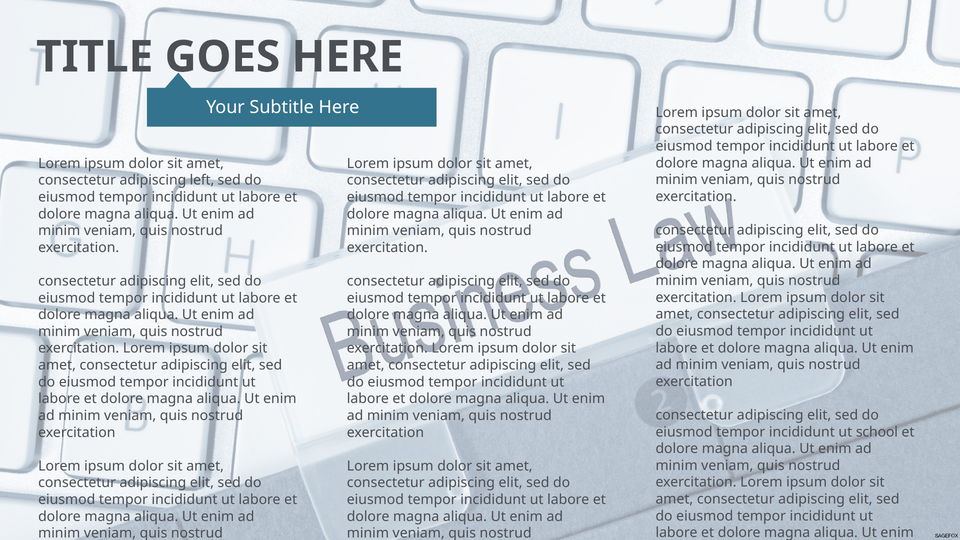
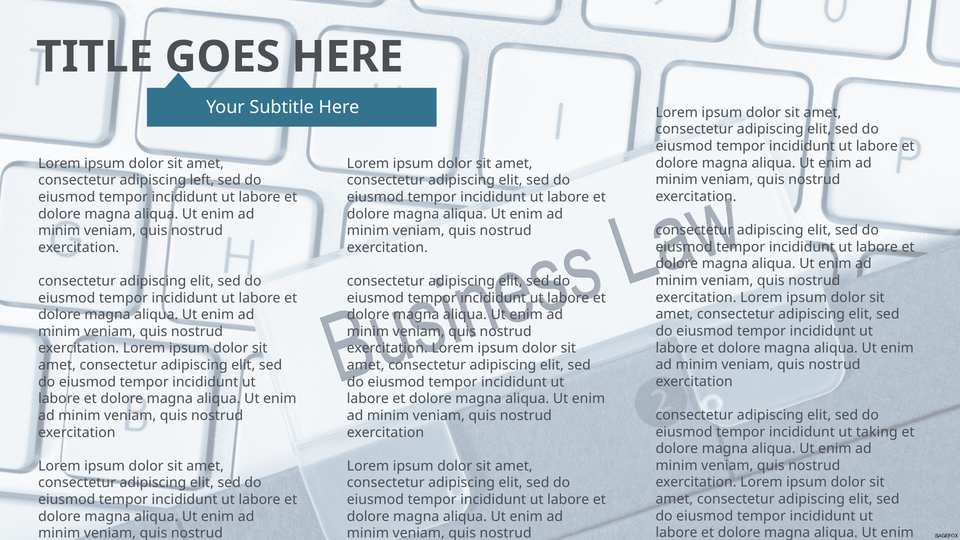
school: school -> taking (877, 432)
